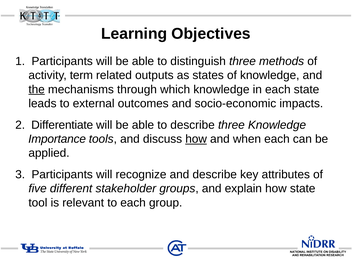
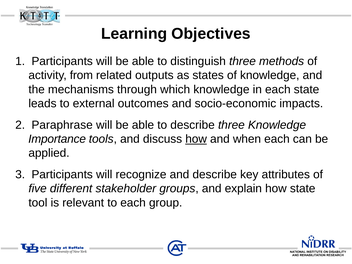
term: term -> from (81, 75)
the underline: present -> none (37, 89)
Differentiate: Differentiate -> Paraphrase (62, 125)
